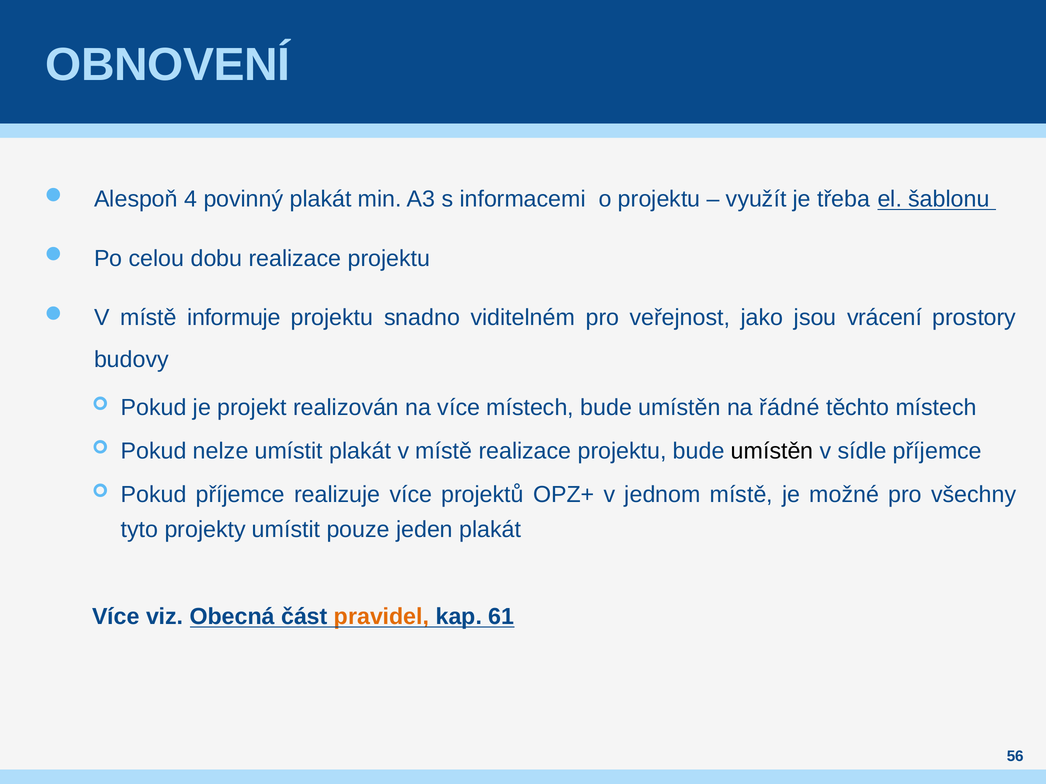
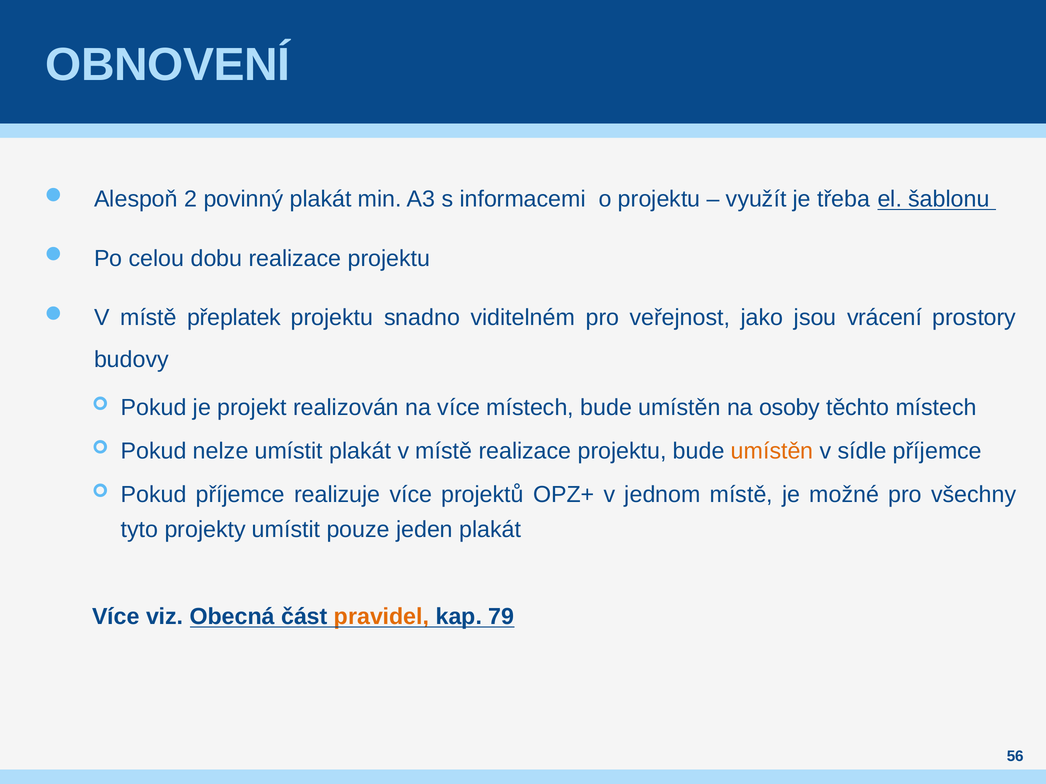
4: 4 -> 2 (191, 199)
informuje: informuje -> přeplatek (234, 318)
řádné: řádné -> osoby (790, 408)
umístěn colour: black -> orange (772, 451)
61: 61 -> 79 (501, 617)
